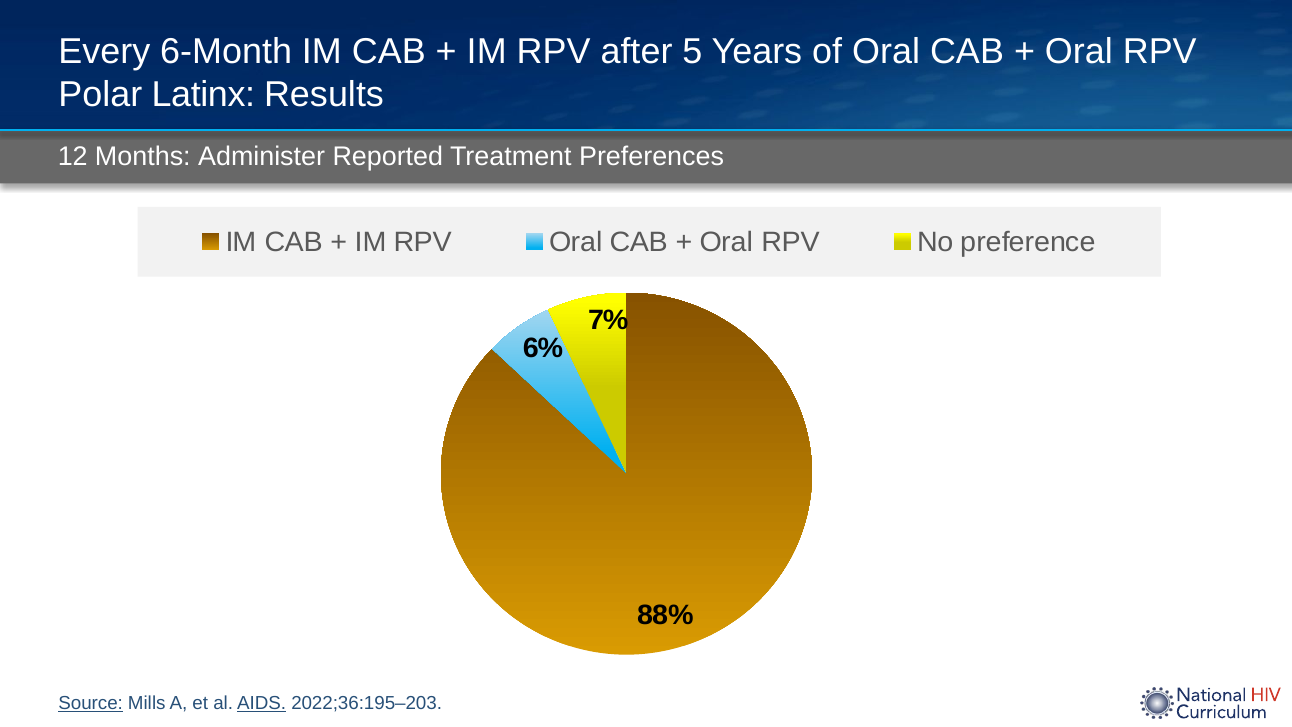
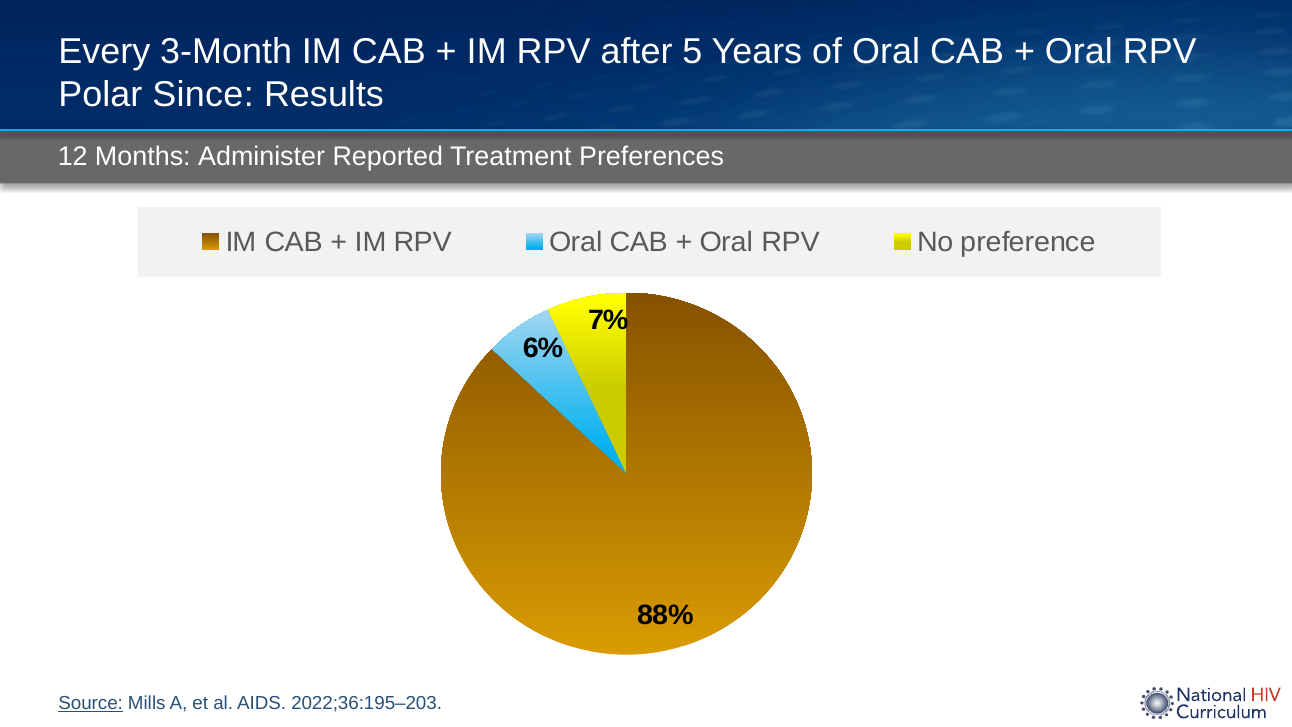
6-Month: 6-Month -> 3-Month (226, 51)
Latinx: Latinx -> Since (203, 95)
AIDS underline: present -> none (262, 703)
